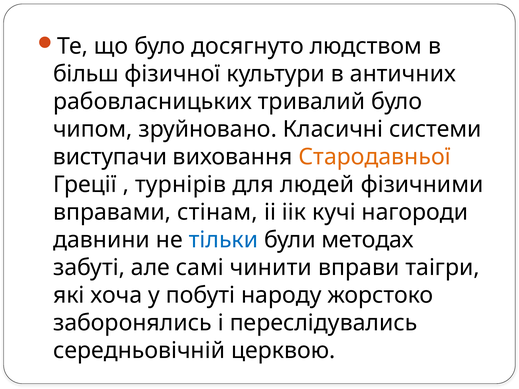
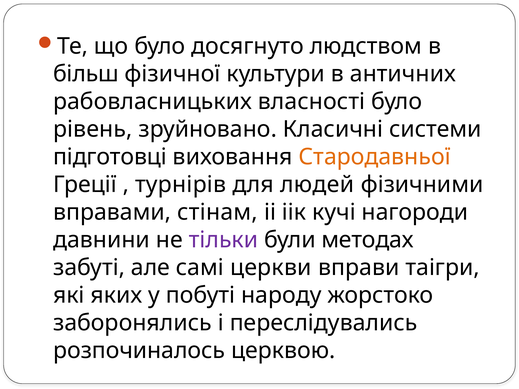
тривалий: тривалий -> власності (312, 102)
чипом: чипом -> рівень (93, 129)
виступачи: виступачи -> підготовці (110, 157)
тільки colour: blue -> purple (223, 240)
чинити: чинити -> церкви (271, 268)
хоча: хоча -> яких (116, 296)
середньовічній: середньовічній -> розпочиналось (139, 351)
